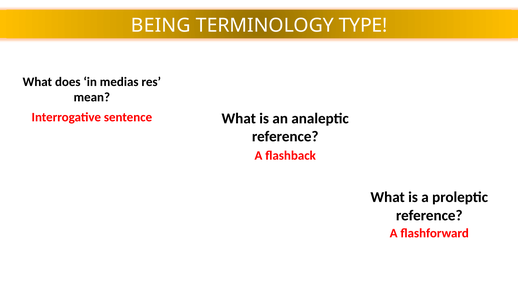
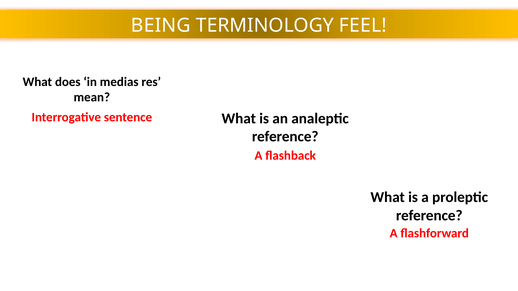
TYPE: TYPE -> FEEL (363, 25)
